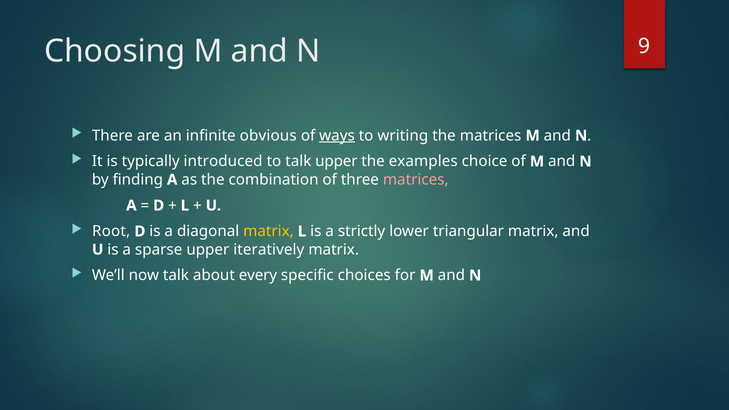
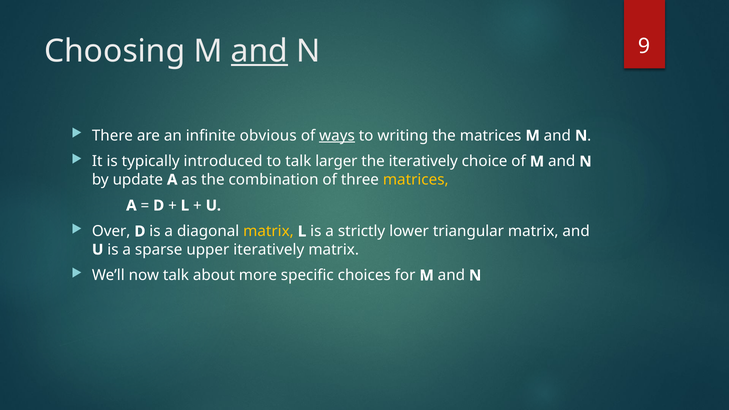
and underline: none -> present (259, 51)
talk upper: upper -> larger (336, 162)
the examples: examples -> iteratively (423, 162)
finding: finding -> update (138, 180)
matrices colour: pink -> yellow (416, 180)
Root: Root -> Over (111, 231)
every: every -> more (258, 275)
